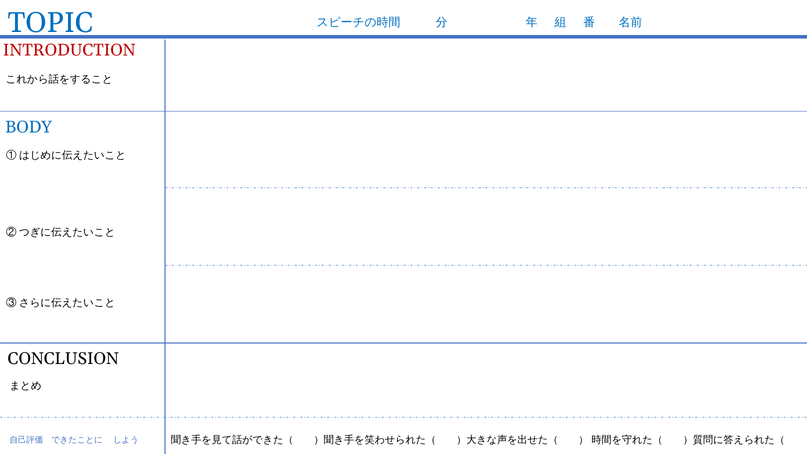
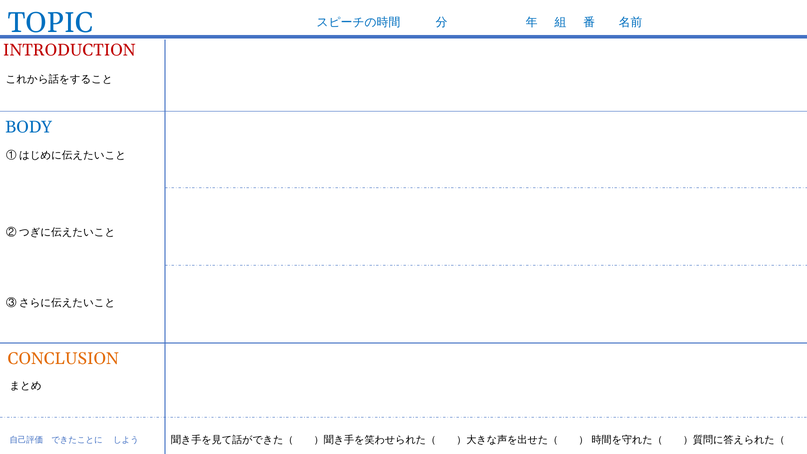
CONCLUSION colour: black -> orange (63, 359)
